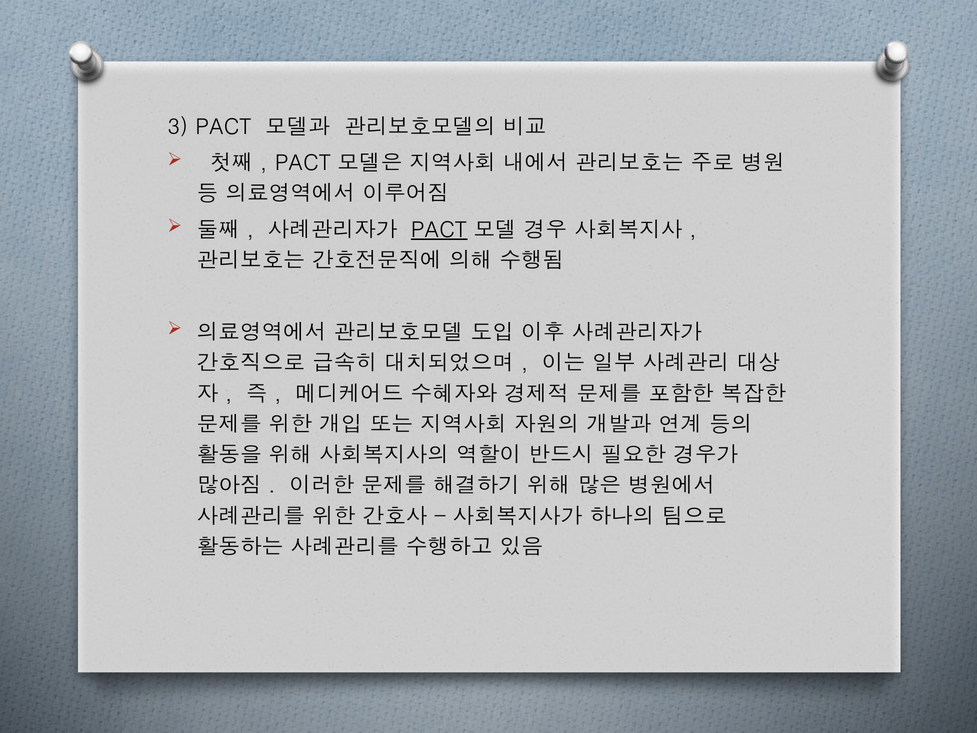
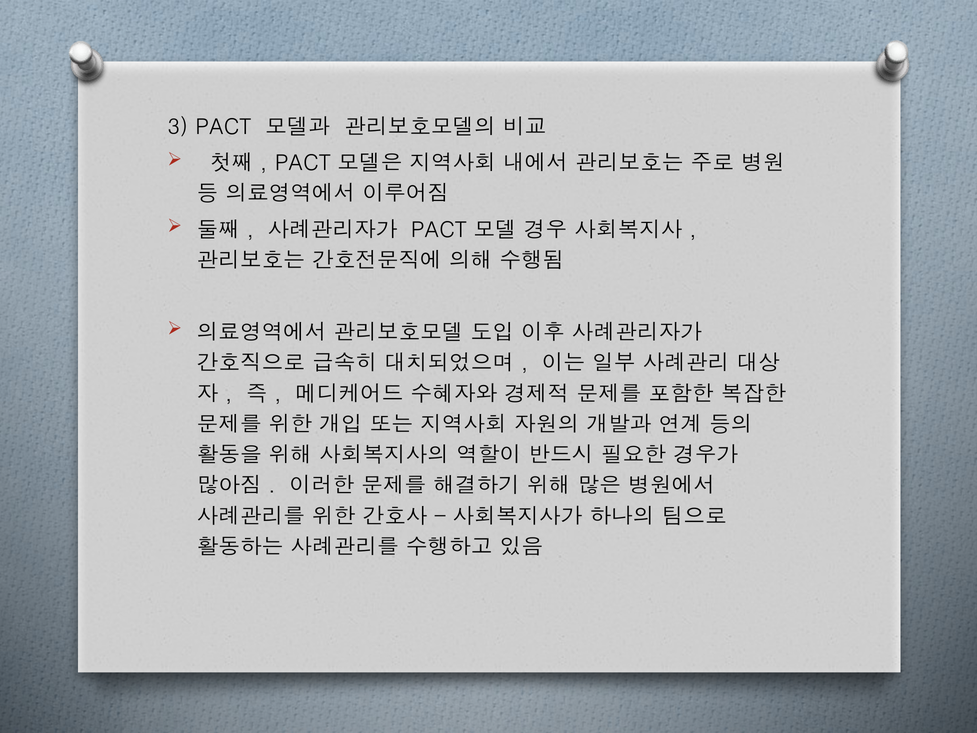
PACT underline: present -> none (439, 230)
